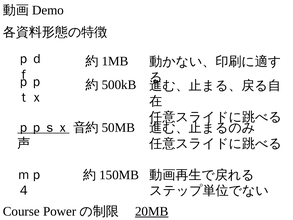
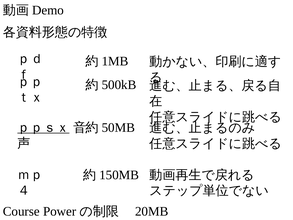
20MB underline: present -> none (152, 211)
